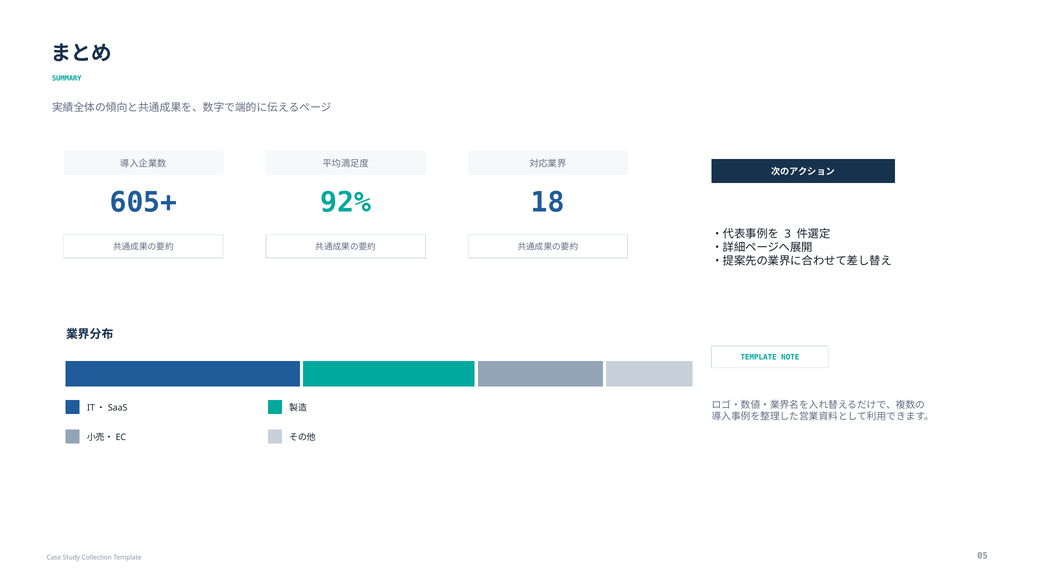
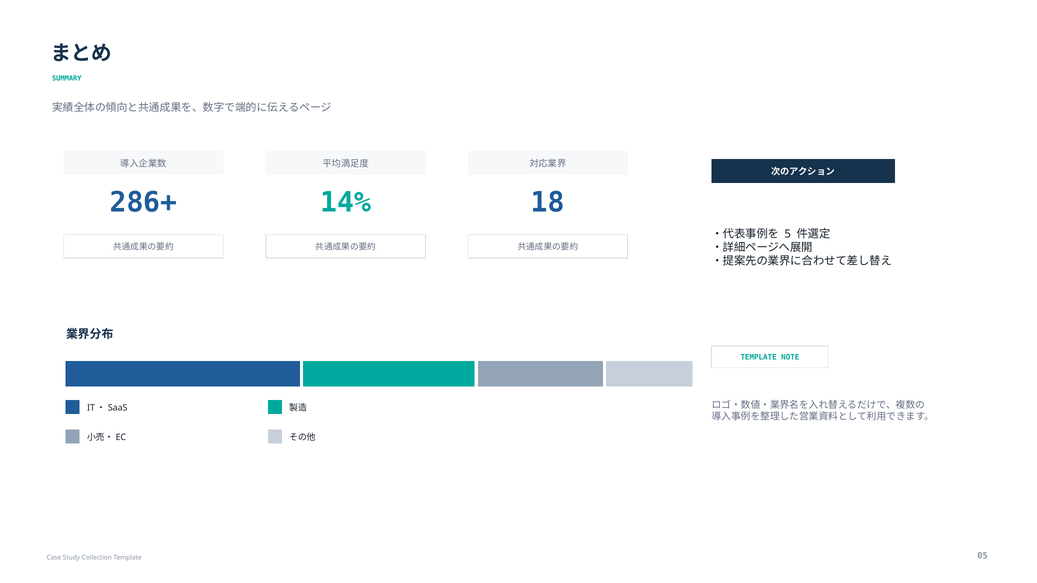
605+: 605+ -> 286+ (143, 203)
92%: 92% -> 14% (346, 203)
3: 3 -> 5 (788, 234)
